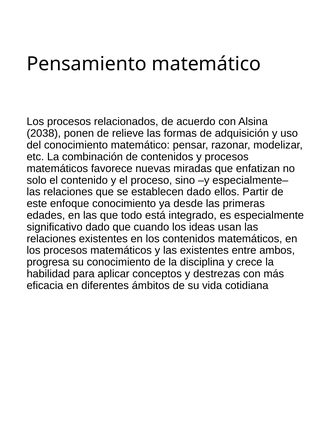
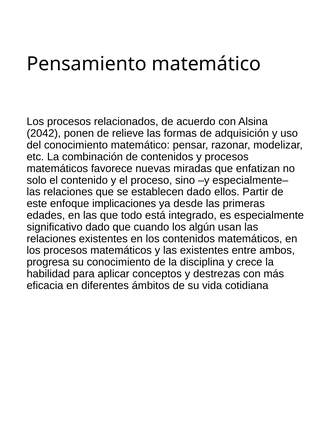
2038: 2038 -> 2042 (44, 133)
enfoque conocimiento: conocimiento -> implicaciones (124, 203)
ideas: ideas -> algún (202, 227)
